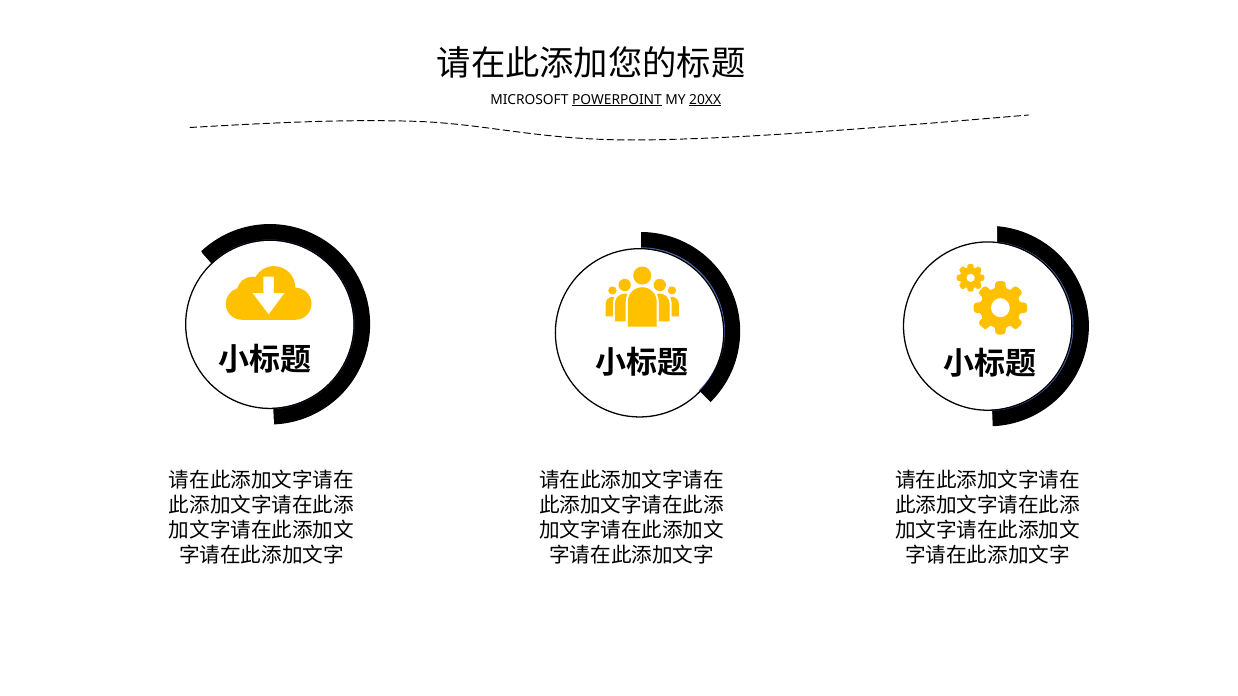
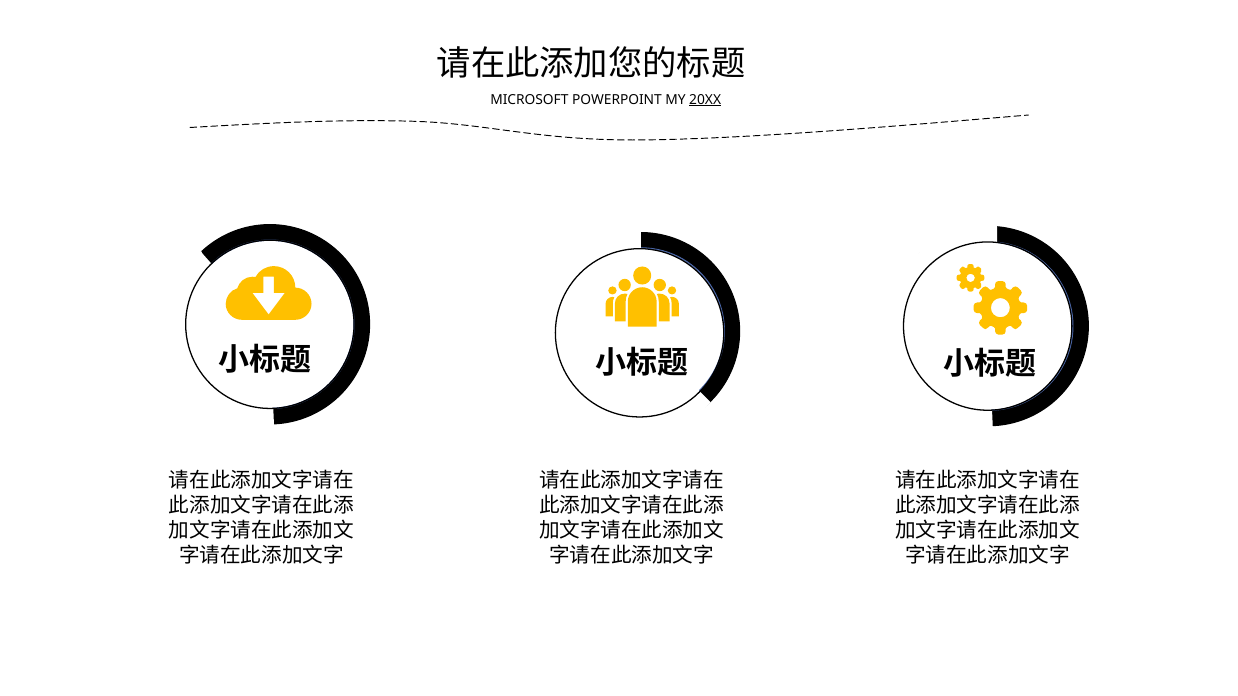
POWERPOINT underline: present -> none (617, 100)
